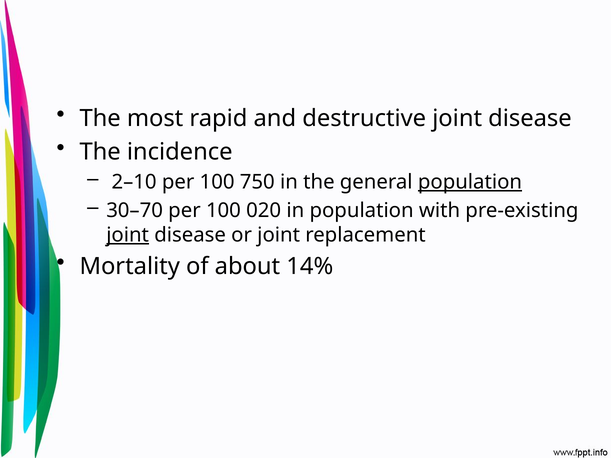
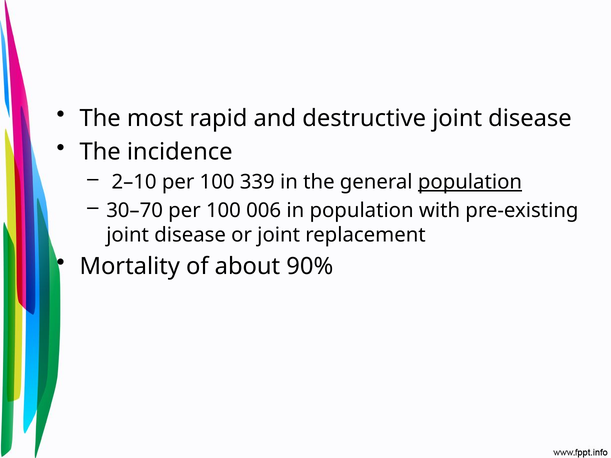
750: 750 -> 339 (257, 182)
020: 020 -> 006 (264, 211)
joint underline: present -> none (128, 235)
14%: 14% -> 90% (310, 267)
